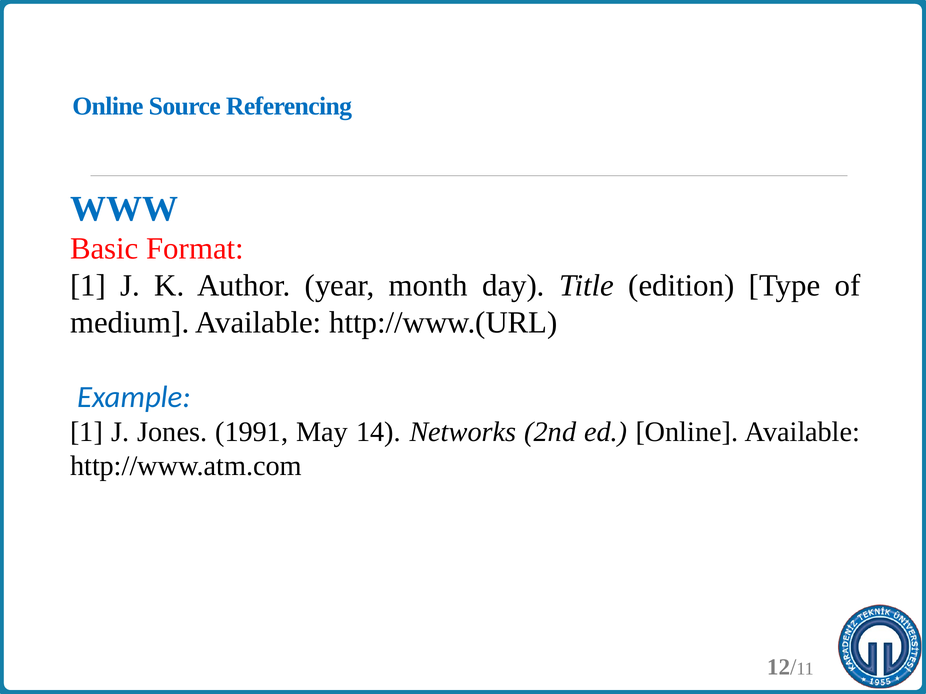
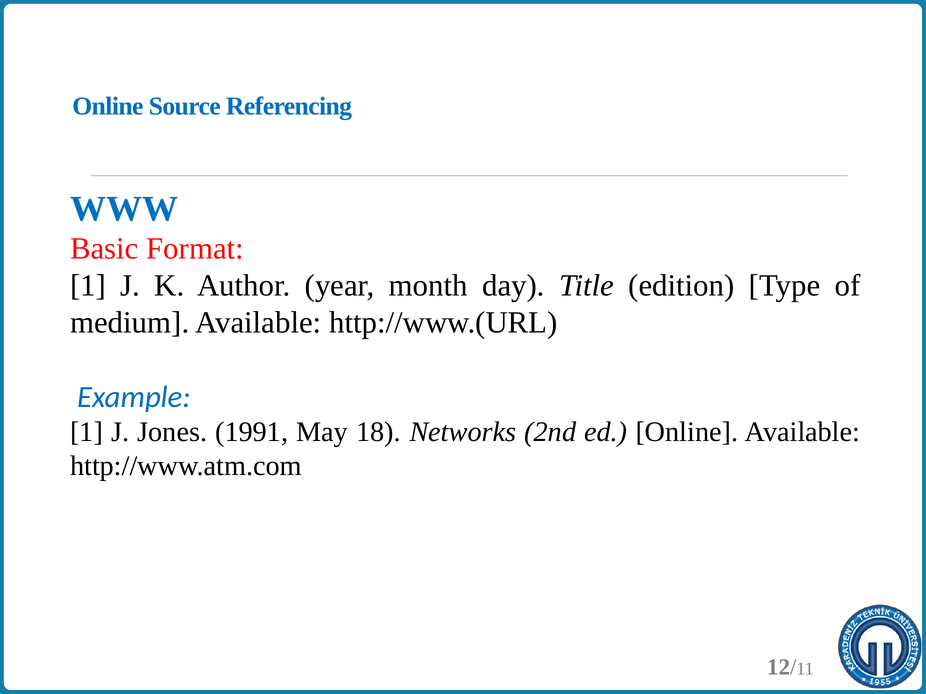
14: 14 -> 18 (379, 432)
